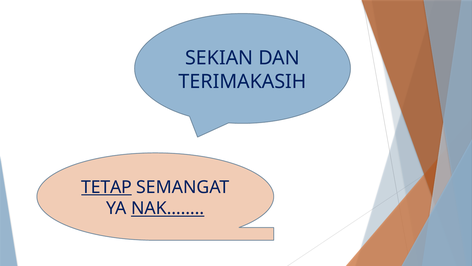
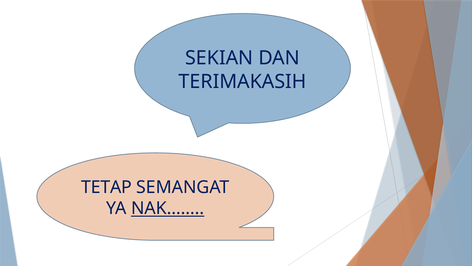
TETAP underline: present -> none (107, 187)
